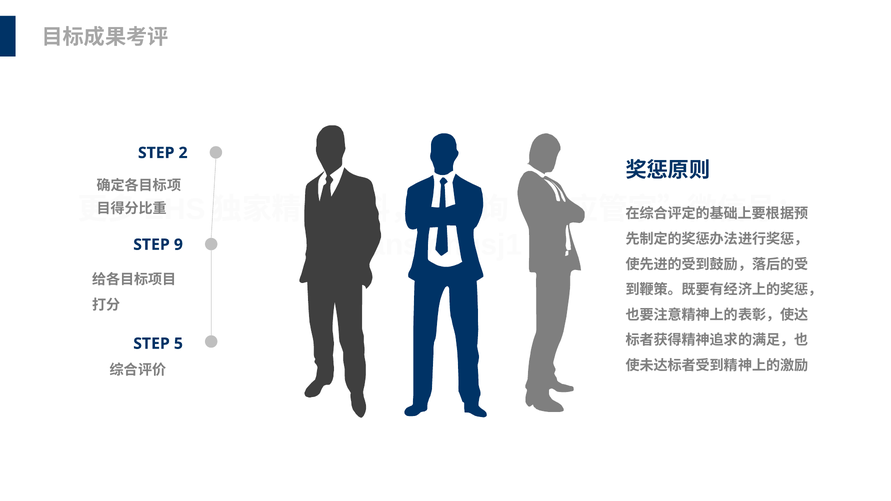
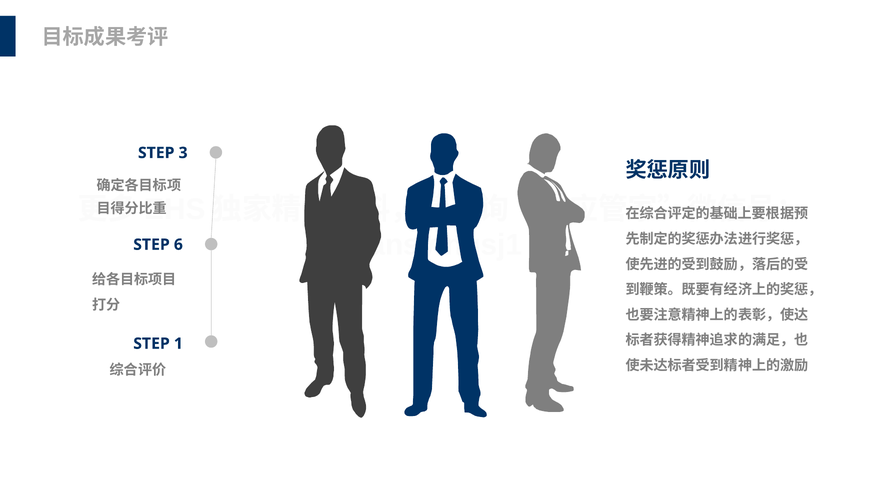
2: 2 -> 3 (183, 153)
9: 9 -> 6 (178, 245)
5: 5 -> 1 (178, 344)
